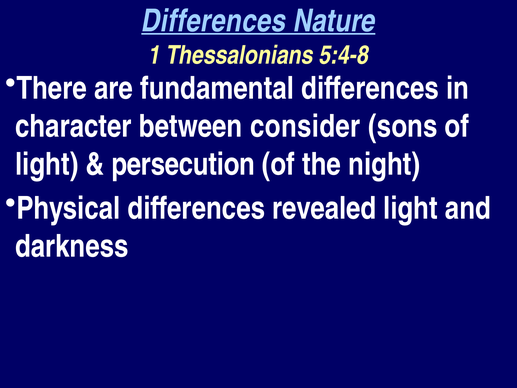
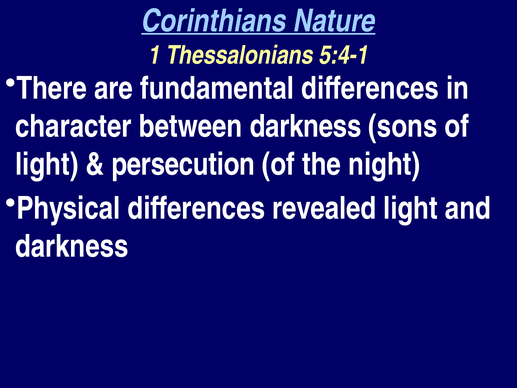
Differences: Differences -> Corinthians (214, 21)
5:4-8: 5:4-8 -> 5:4-1 (344, 55)
between consider: consider -> darkness (306, 126)
